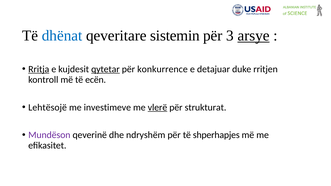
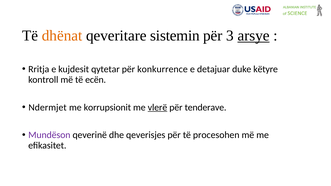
dhënat colour: blue -> orange (62, 36)
Rritja underline: present -> none (39, 69)
qytetar underline: present -> none (105, 69)
rritjen: rritjen -> këtyre (266, 69)
Lehtësojë: Lehtësojë -> Ndermjet (48, 107)
investimeve: investimeve -> korrupsionit (107, 107)
strukturat: strukturat -> tenderave (206, 107)
ndryshëm: ndryshëm -> qeverisjes (146, 135)
shperhapjes: shperhapjes -> procesohen (216, 135)
